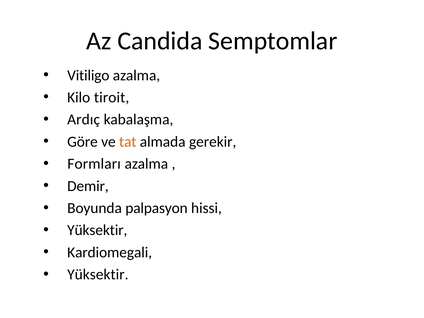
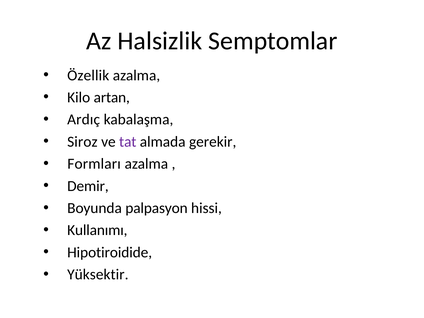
Candida: Candida -> Halsizlik (160, 41)
Vitiligo: Vitiligo -> Özellik (88, 75)
tiroit: tiroit -> artan (112, 97)
Göre: Göre -> Siroz (82, 142)
tat colour: orange -> purple (128, 142)
Yüksektir: Yüksektir -> Kullanımı (97, 230)
Kardiomegali: Kardiomegali -> Hipotiroidide (110, 252)
